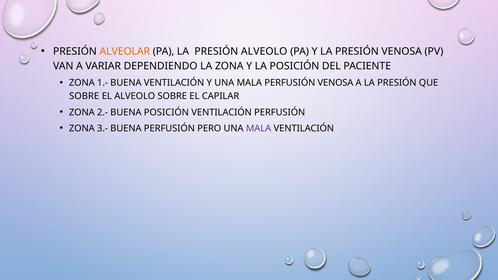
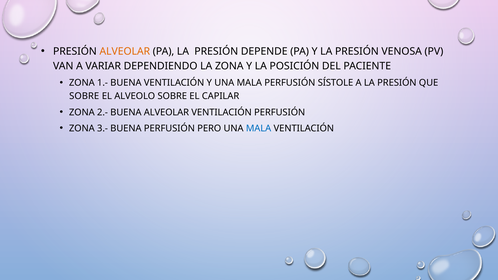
PRESIÓN ALVEOLO: ALVEOLO -> DEPENDE (264, 51)
PERFUSIÓN VENOSA: VENOSA -> SÍSTOLE (335, 83)
BUENA POSICIÓN: POSICIÓN -> ALVEOLAR (166, 112)
MALA colour: purple -> blue (259, 128)
